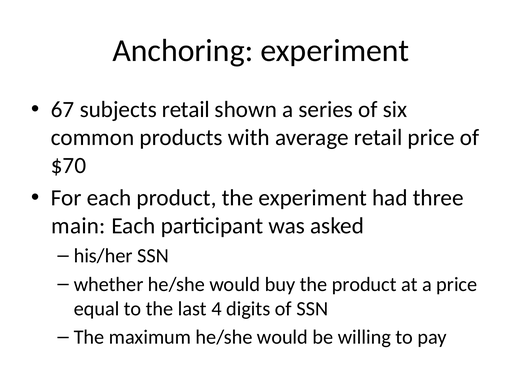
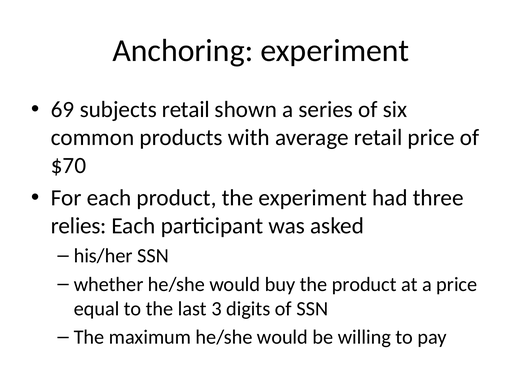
67: 67 -> 69 (63, 110)
main: main -> relies (79, 226)
4: 4 -> 3 (216, 308)
